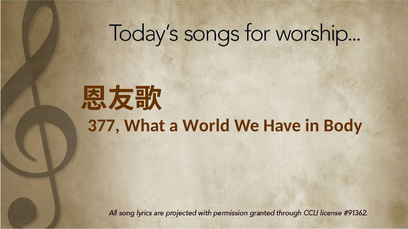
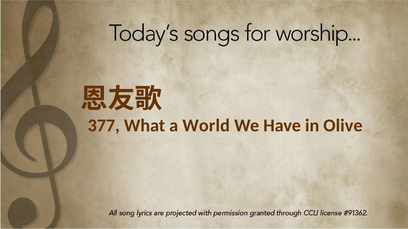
Body: Body -> Olive (343, 126)
